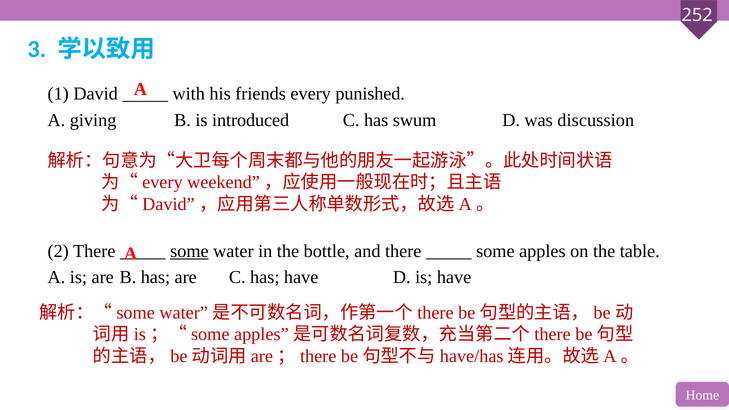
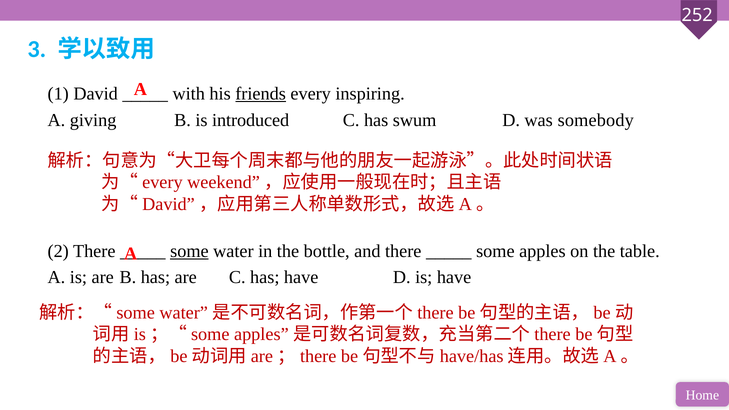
friends underline: none -> present (261, 94)
punished: punished -> inspiring (370, 94)
discussion: discussion -> somebody (596, 120)
